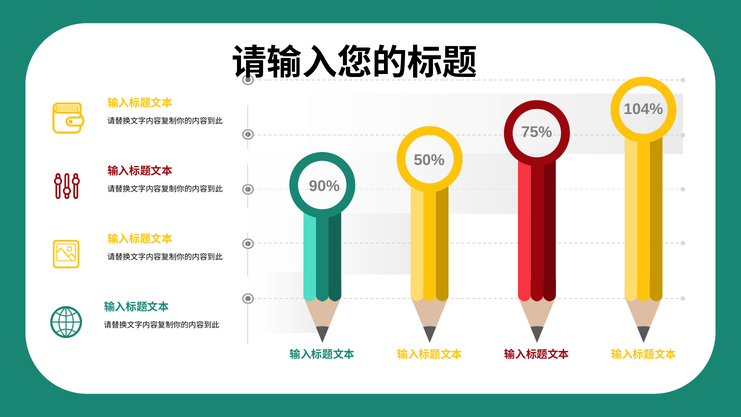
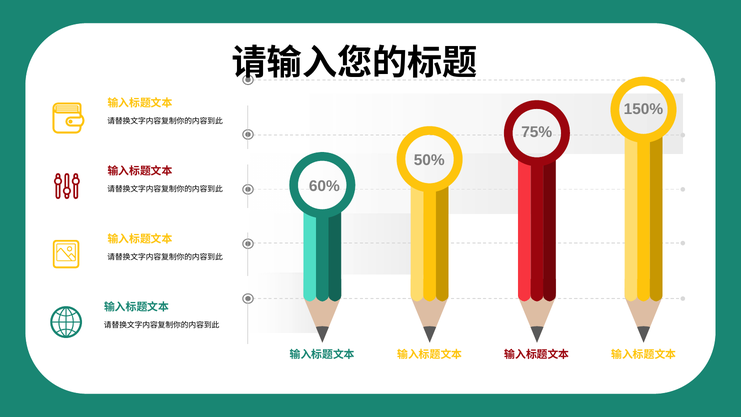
104%: 104% -> 150% (643, 109)
90%: 90% -> 60% (324, 186)
